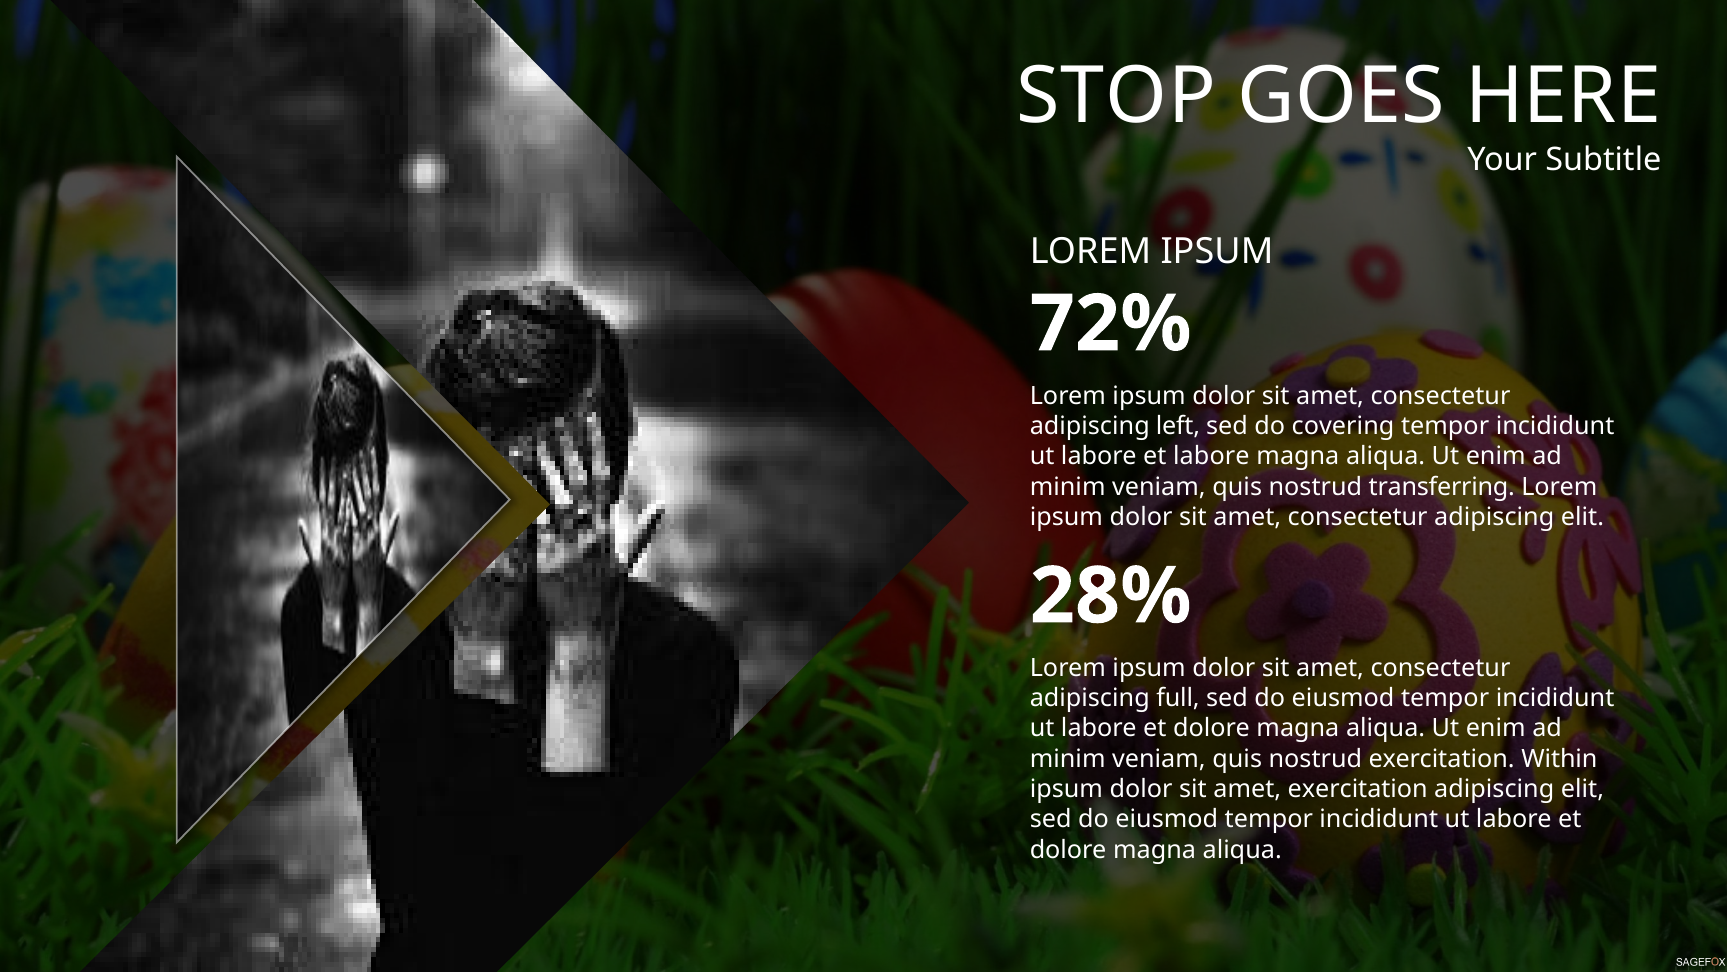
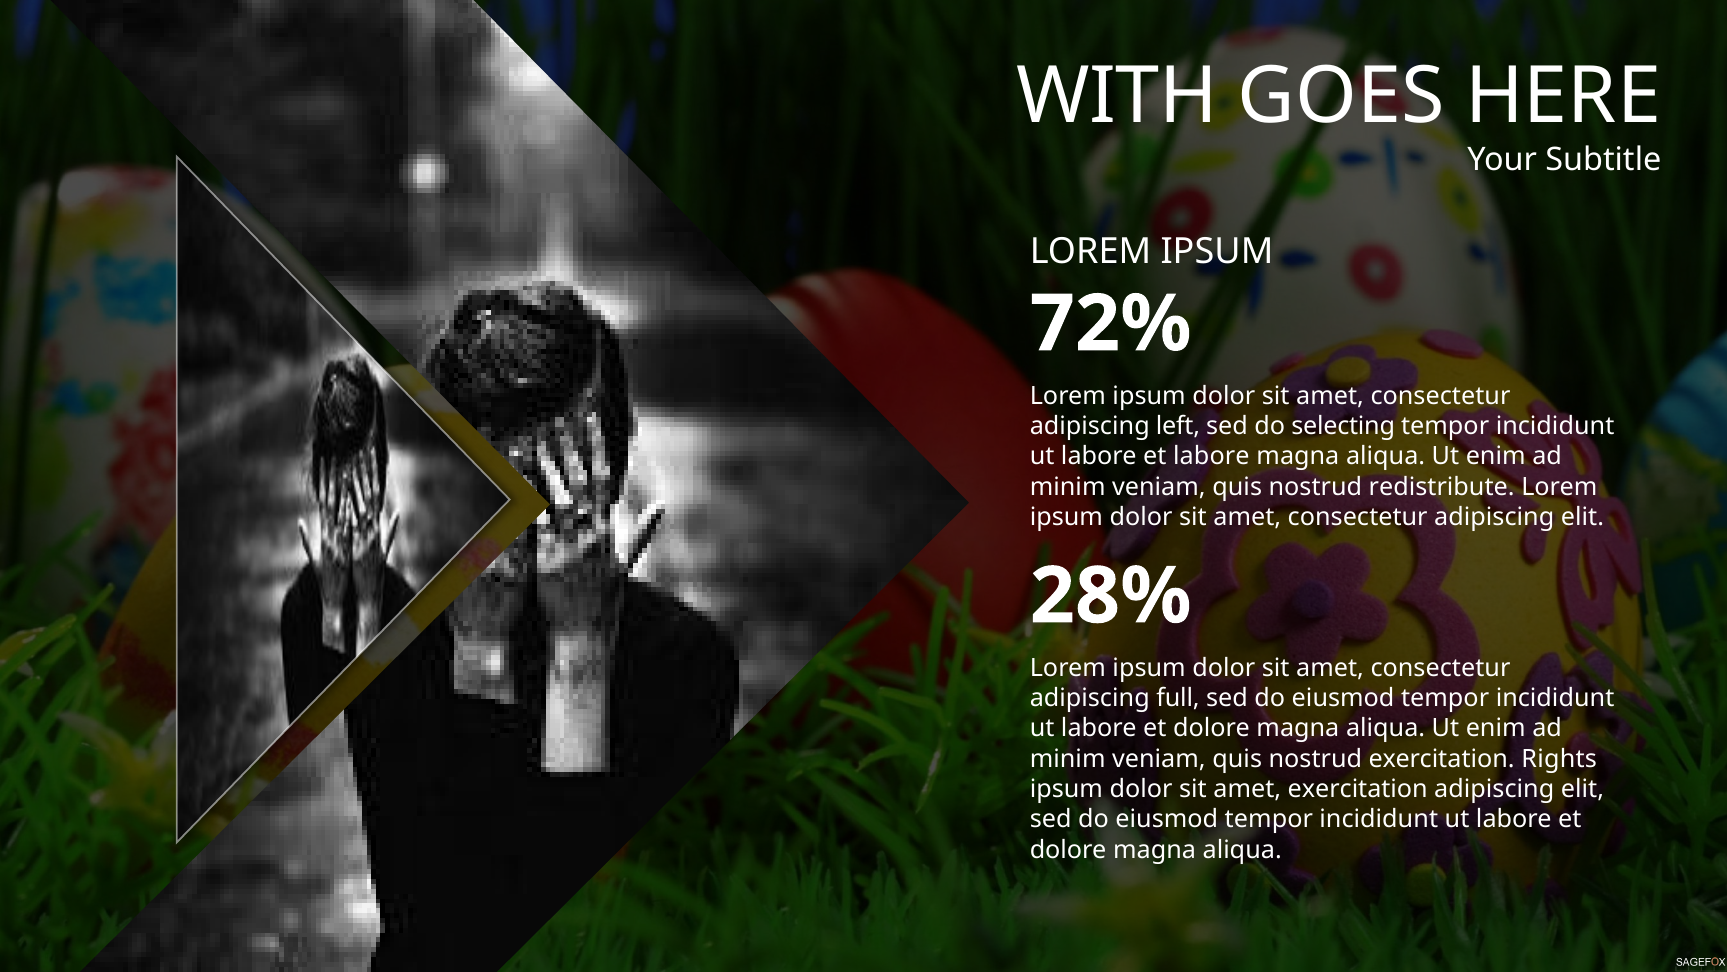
STOP: STOP -> WITH (1117, 96)
covering: covering -> selecting (1343, 426)
transferring: transferring -> redistribute (1442, 486)
Within: Within -> Rights (1559, 758)
